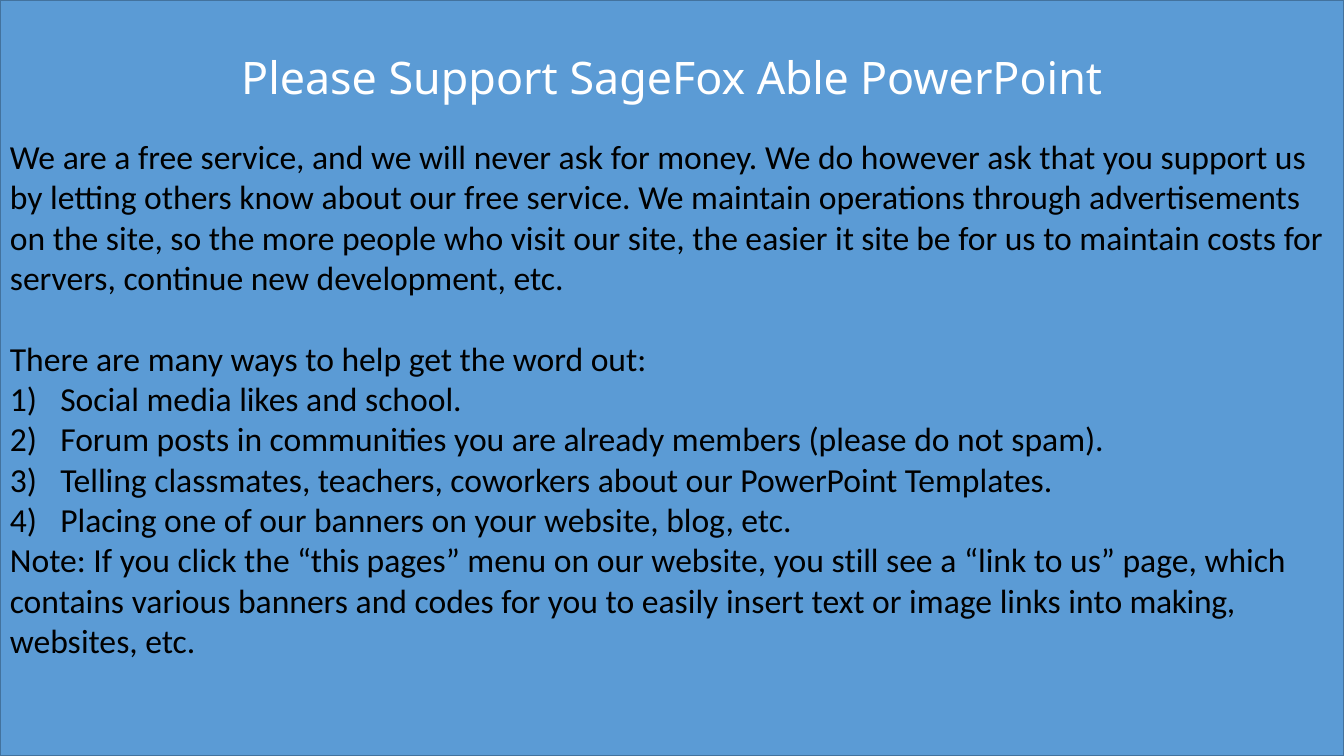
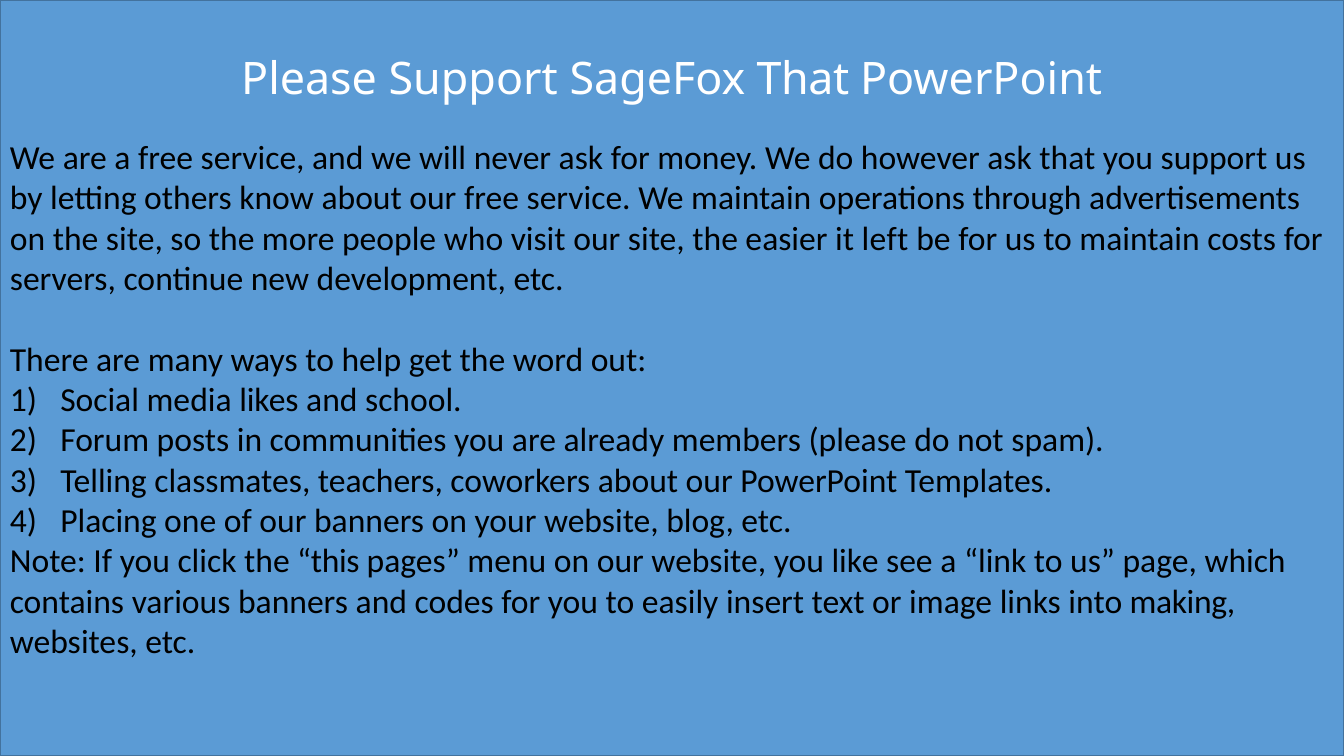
SageFox Able: Able -> That (803, 79)
it site: site -> left (885, 239)
still: still -> like (855, 562)
